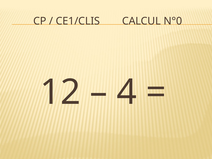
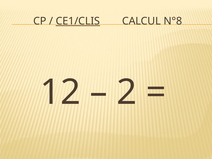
CE1/CLIS underline: none -> present (78, 21)
N°0: N°0 -> N°8 (173, 21)
4: 4 -> 2 (127, 92)
